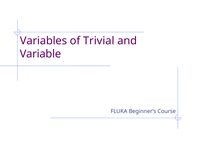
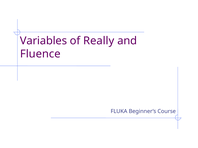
Trivial: Trivial -> Really (99, 41)
Variable: Variable -> Fluence (40, 54)
